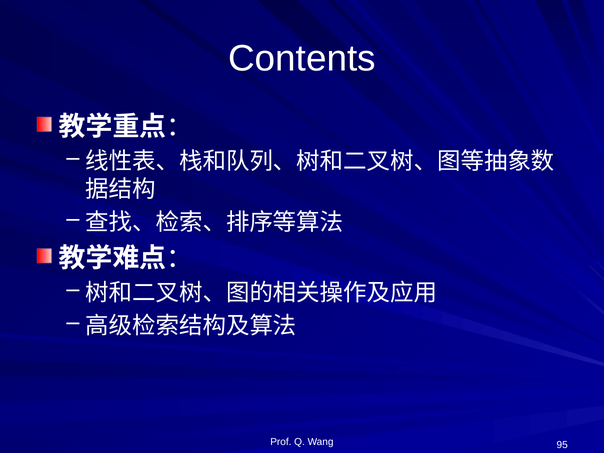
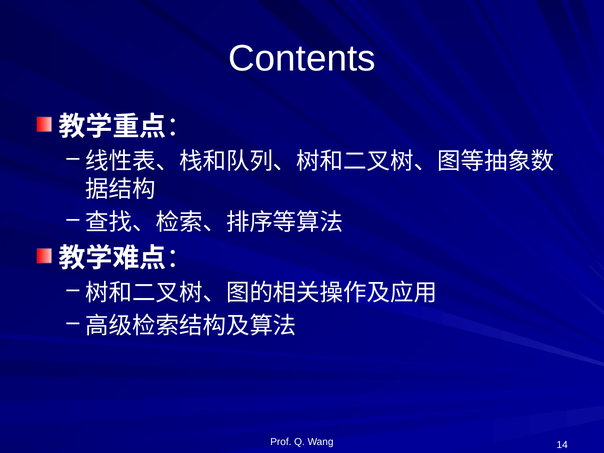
95: 95 -> 14 (562, 445)
